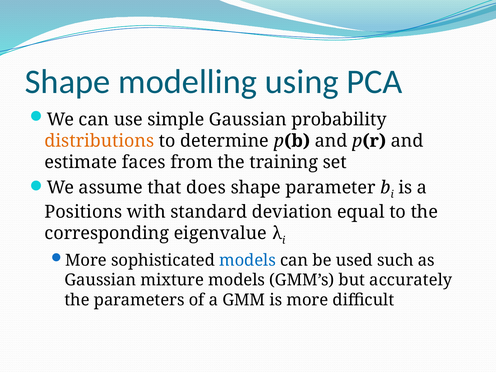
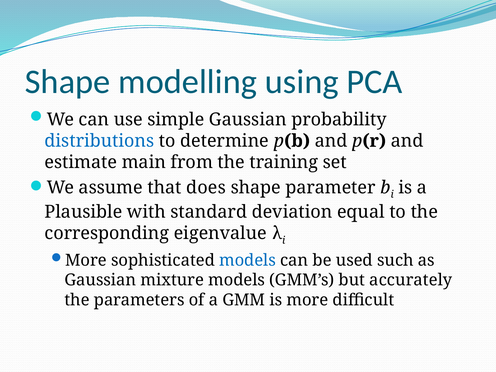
distributions colour: orange -> blue (99, 141)
faces: faces -> main (144, 162)
Positions: Positions -> Plausible (83, 212)
